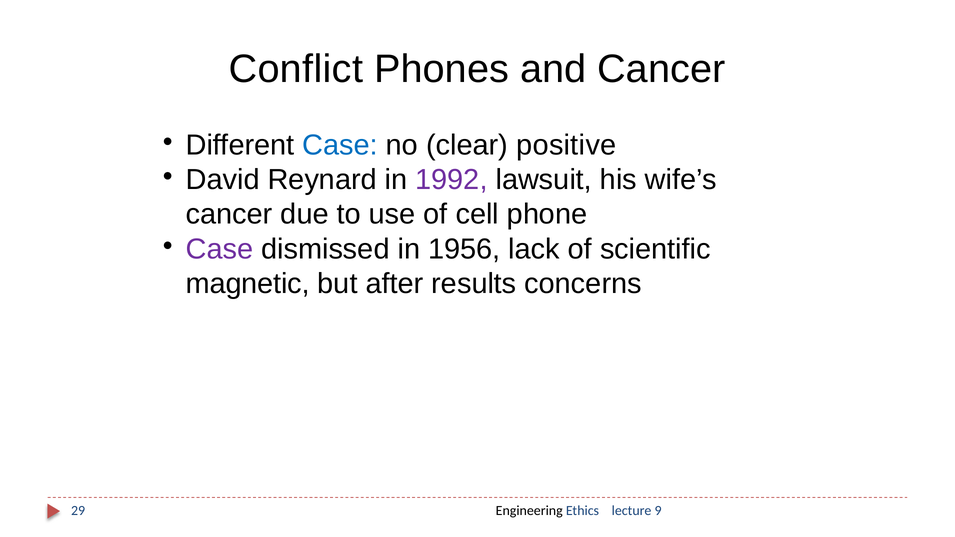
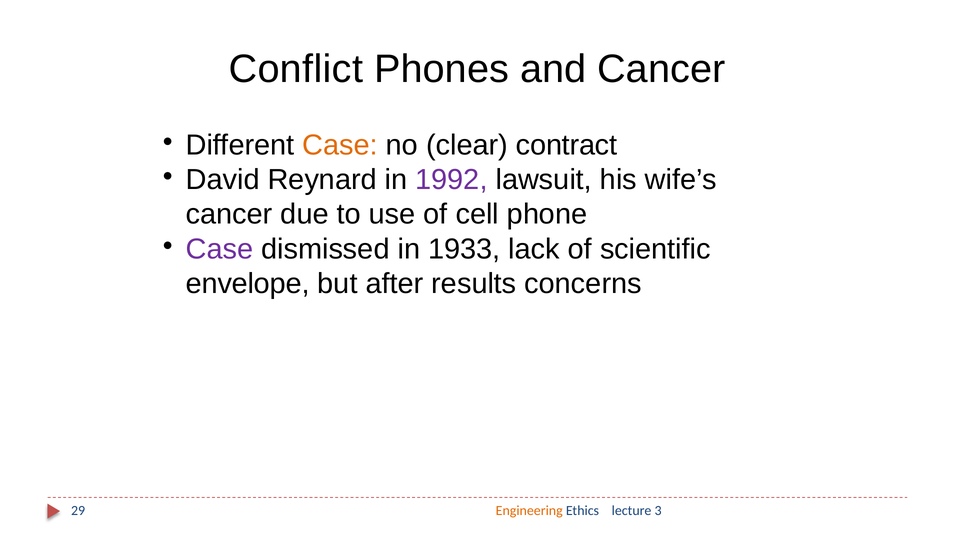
Case colour: blue -> orange (340, 145)
positive: positive -> contract (567, 145)
1956: 1956 -> 1933 (464, 249)
magnetic: magnetic -> envelope (248, 284)
Engineering colour: black -> orange (529, 511)
9: 9 -> 3 (658, 511)
